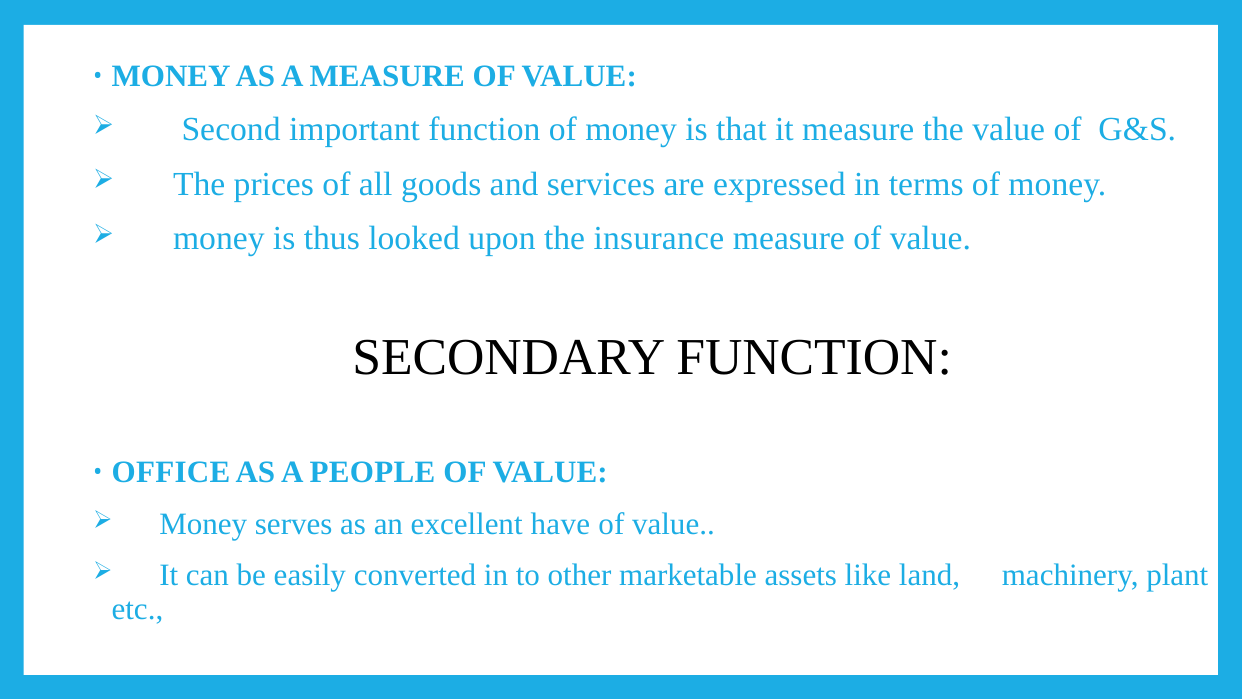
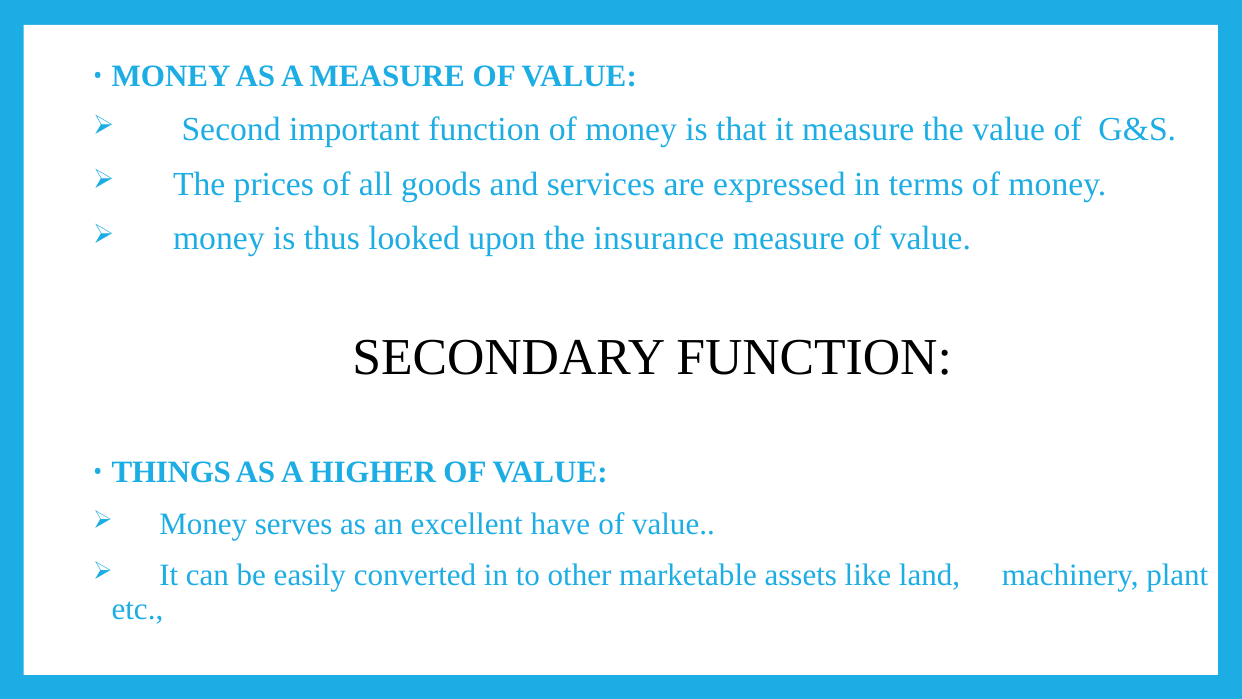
OFFICE: OFFICE -> THINGS (171, 472)
PEOPLE: PEOPLE -> HIGHER (373, 472)
